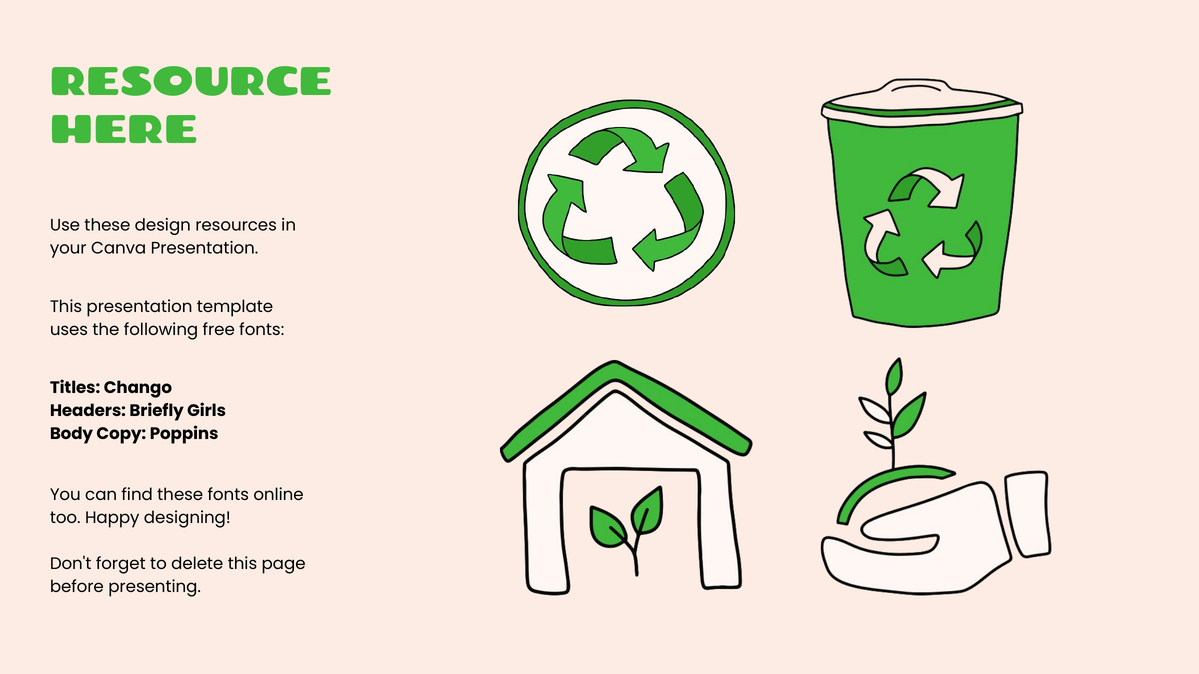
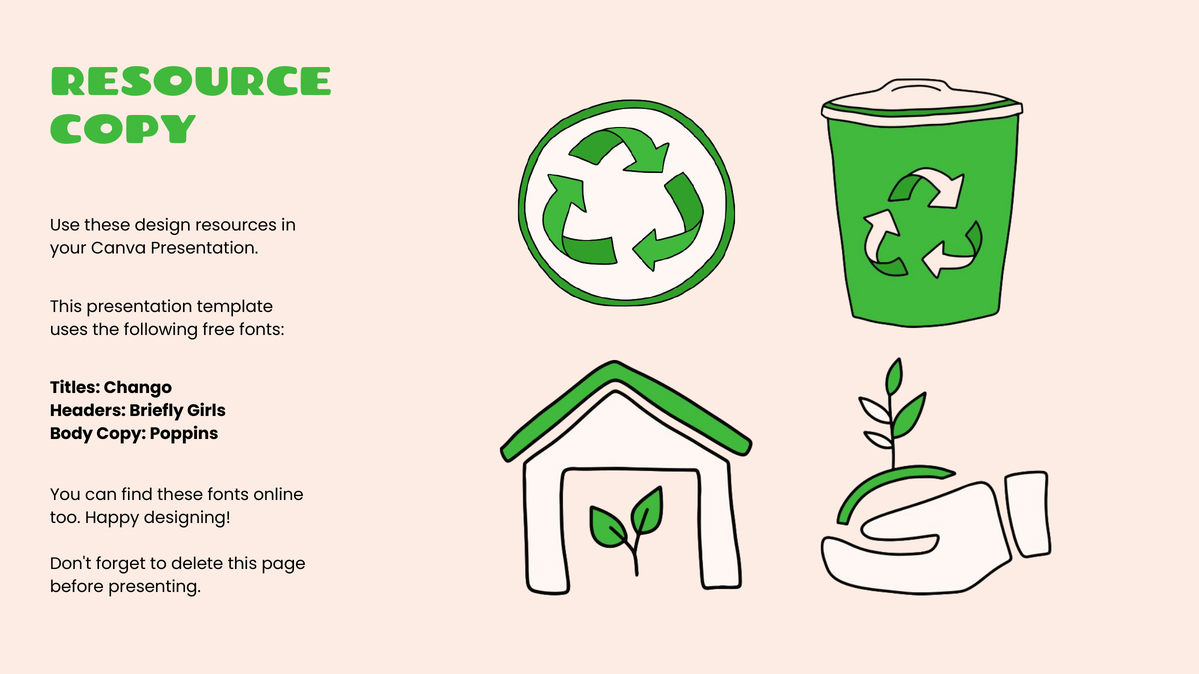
HERE: HERE -> COPY (124, 130)
